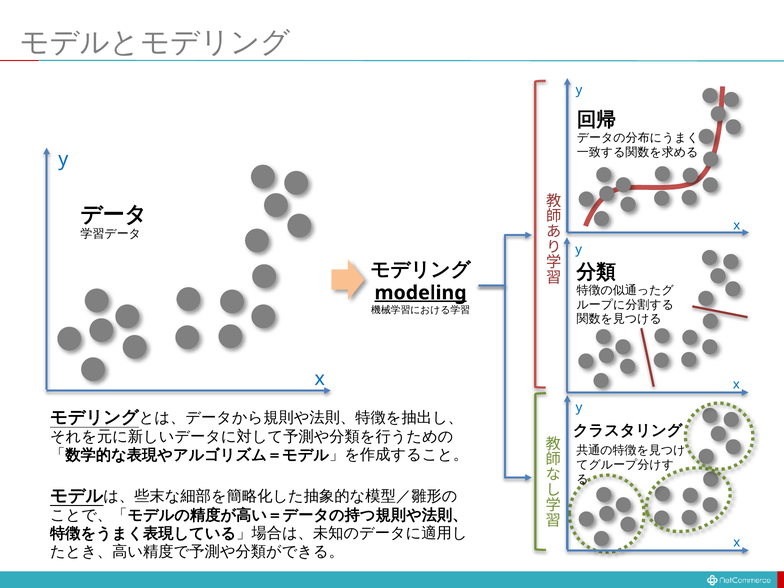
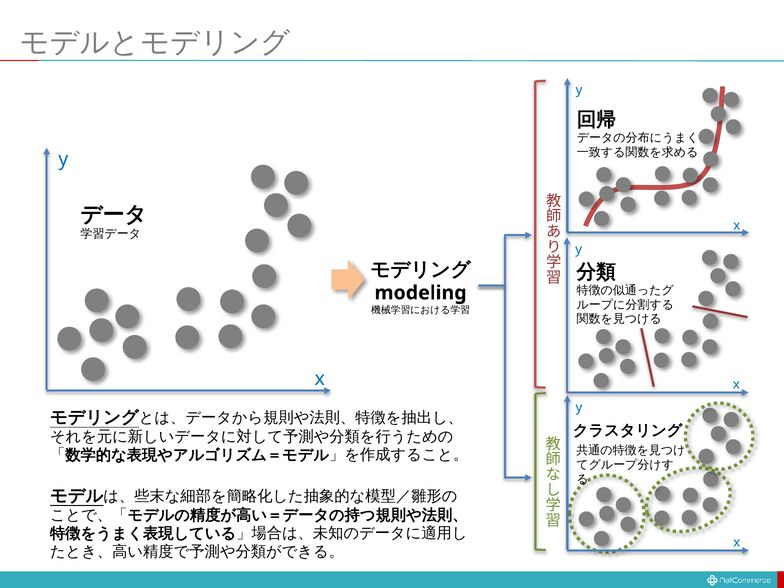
modeling underline: present -> none (421, 293)
